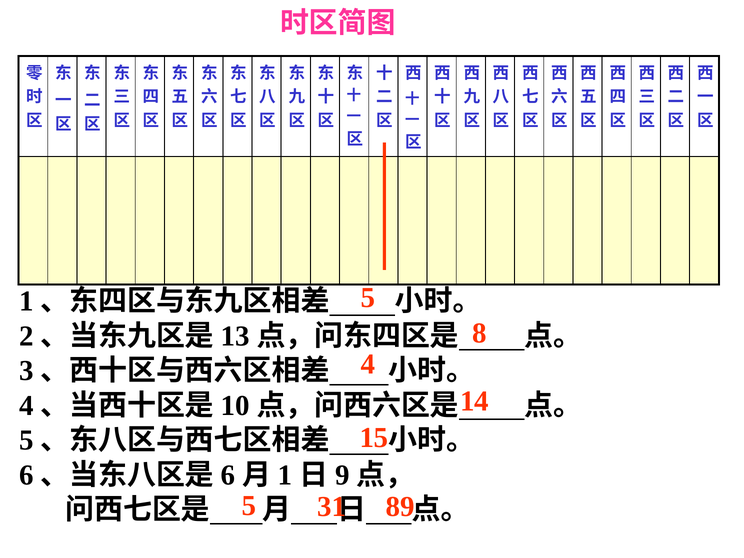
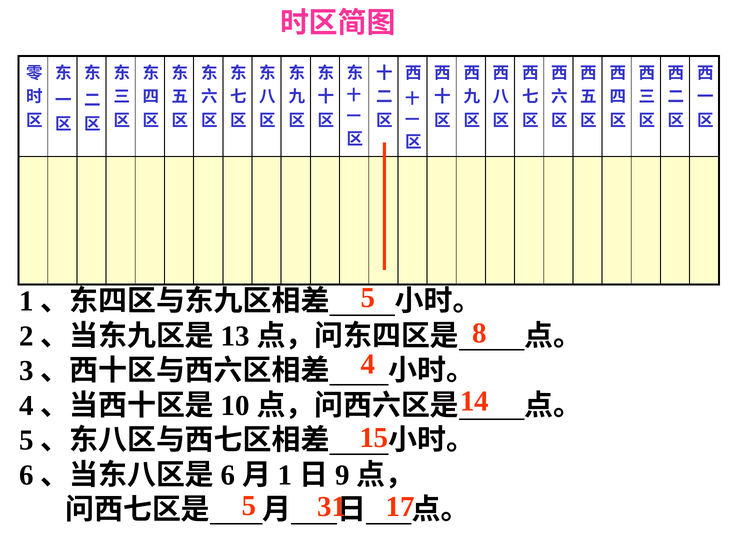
89: 89 -> 17 (400, 507)
